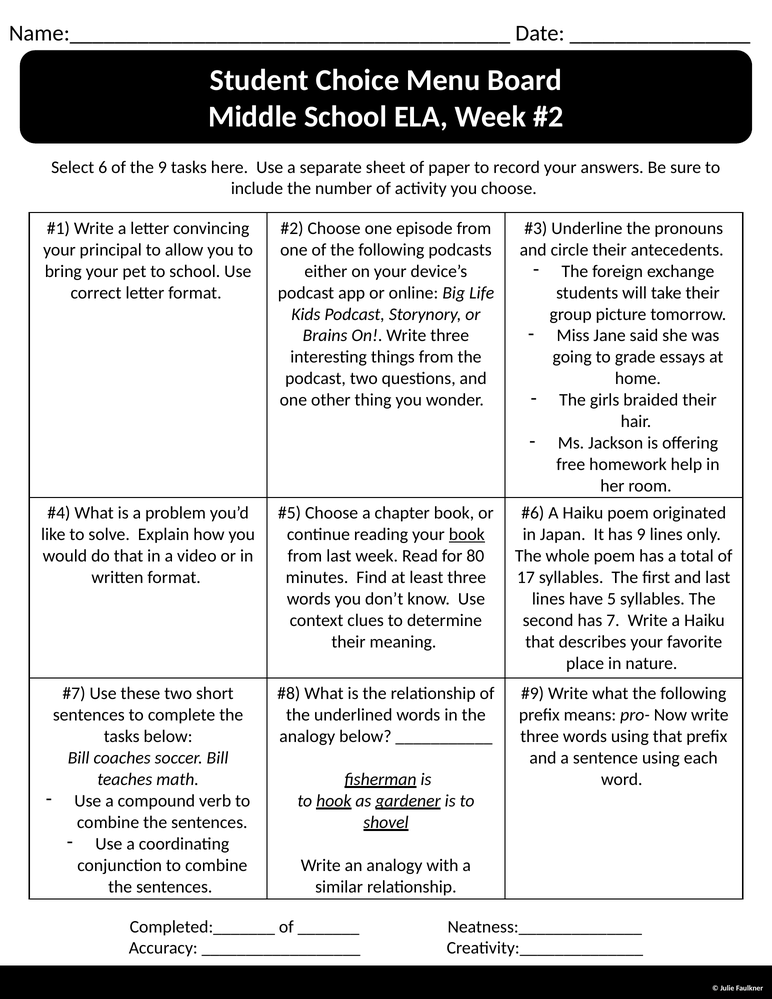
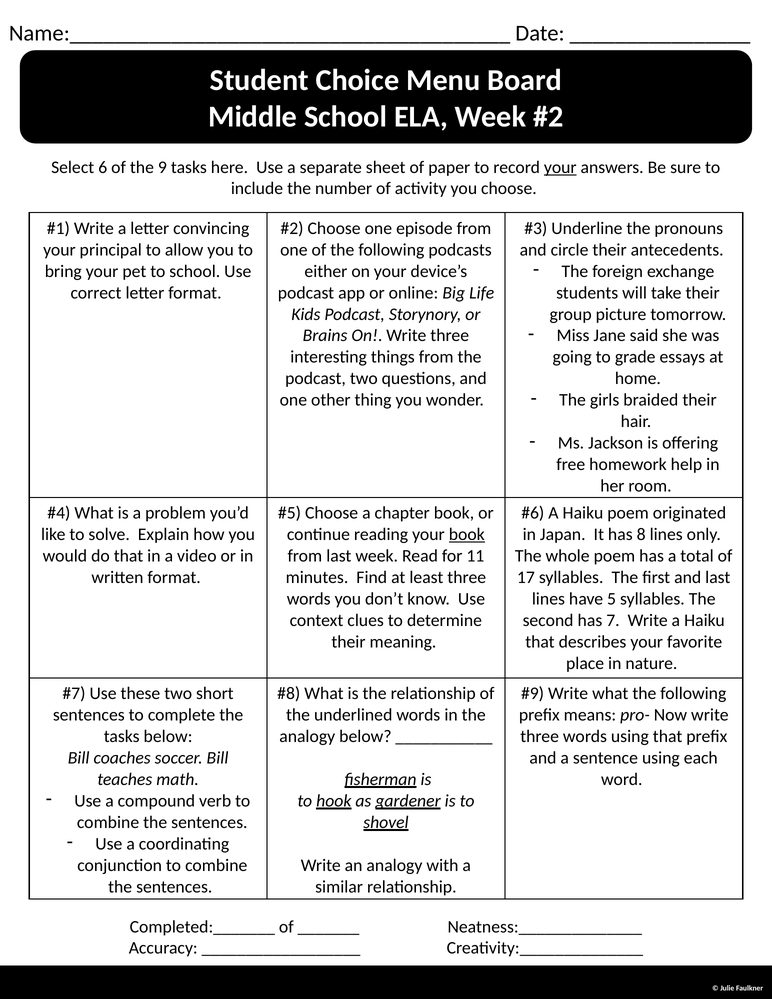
your underline: none -> present (560, 167)
has 9: 9 -> 8 (641, 534)
80: 80 -> 11 (475, 556)
